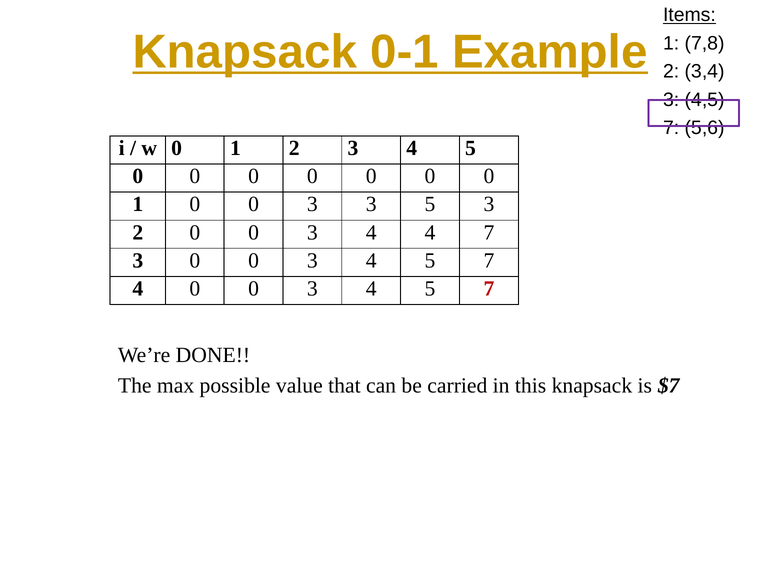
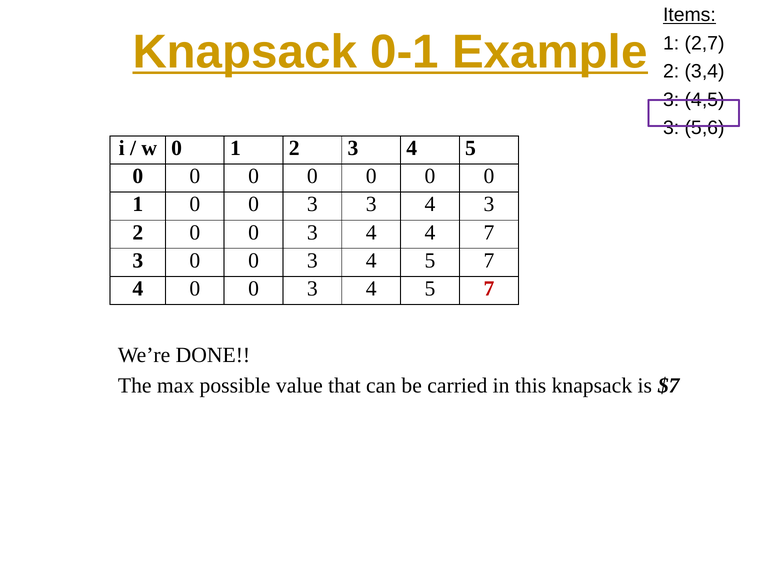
7,8: 7,8 -> 2,7 (705, 43)
7: 7 -> 3 (671, 128)
3 3 5: 5 -> 4 (430, 205)
